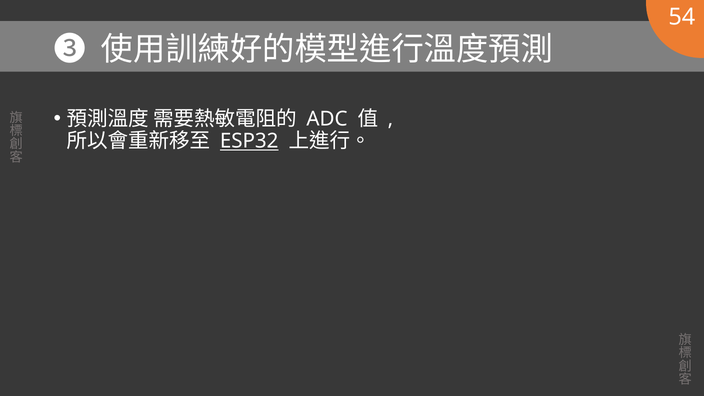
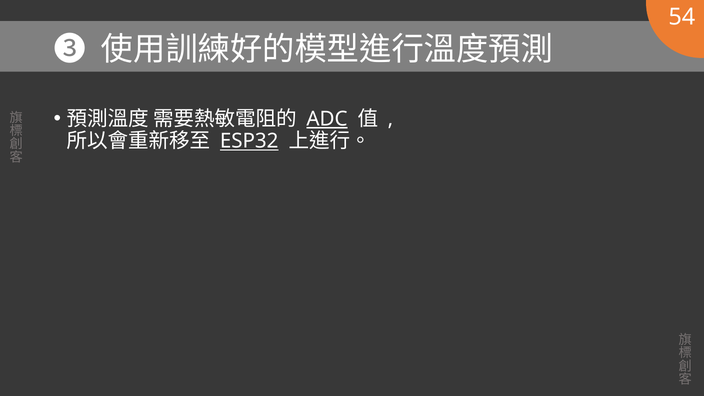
ADC underline: none -> present (327, 119)
